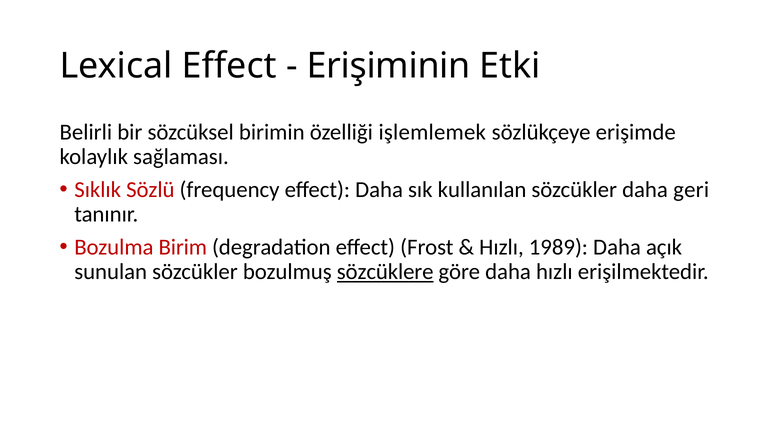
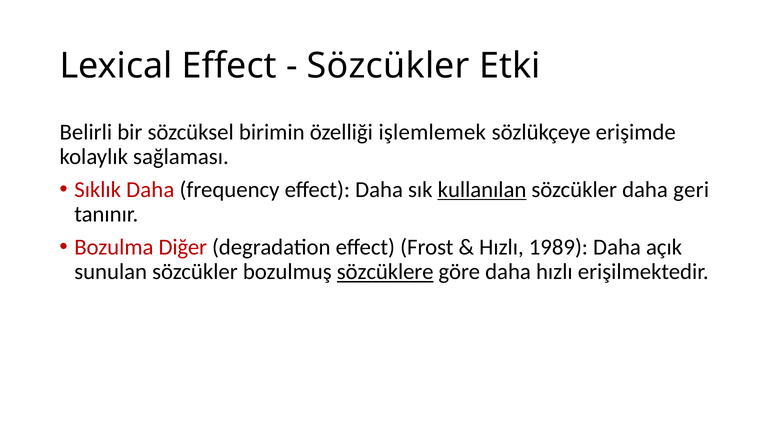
Erişiminin: Erişiminin -> Sözcükler (388, 66)
Sıklık Sözlü: Sözlü -> Daha (150, 190)
kullanılan underline: none -> present (482, 190)
Birim: Birim -> Diğer (183, 247)
